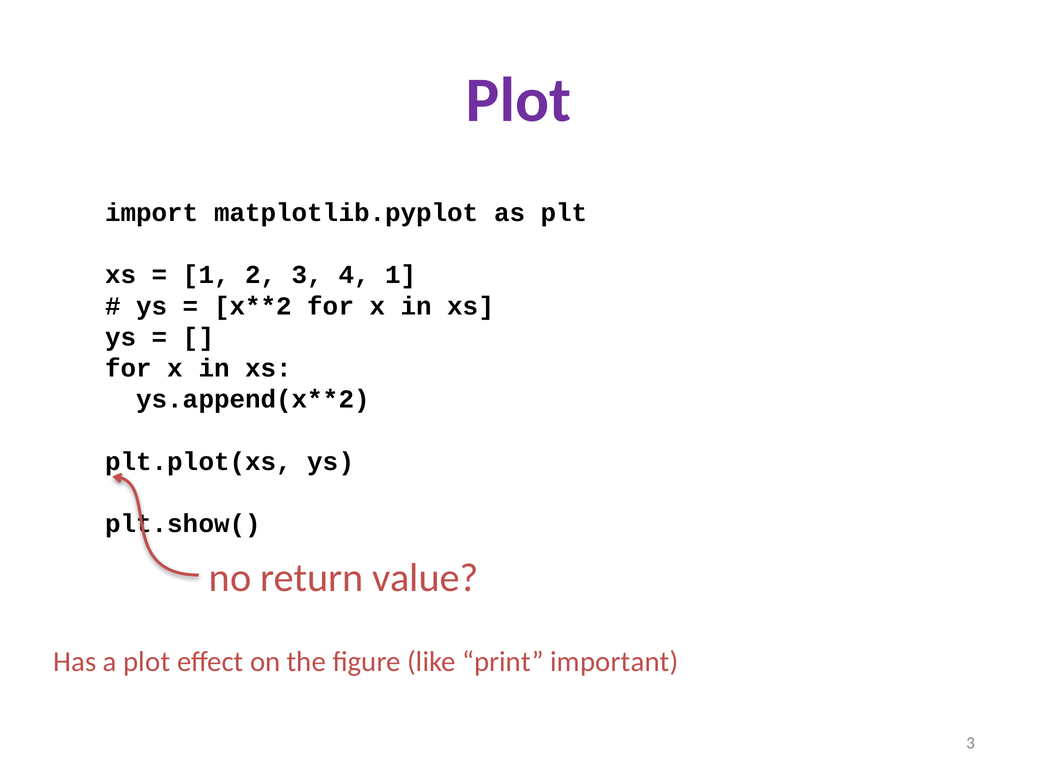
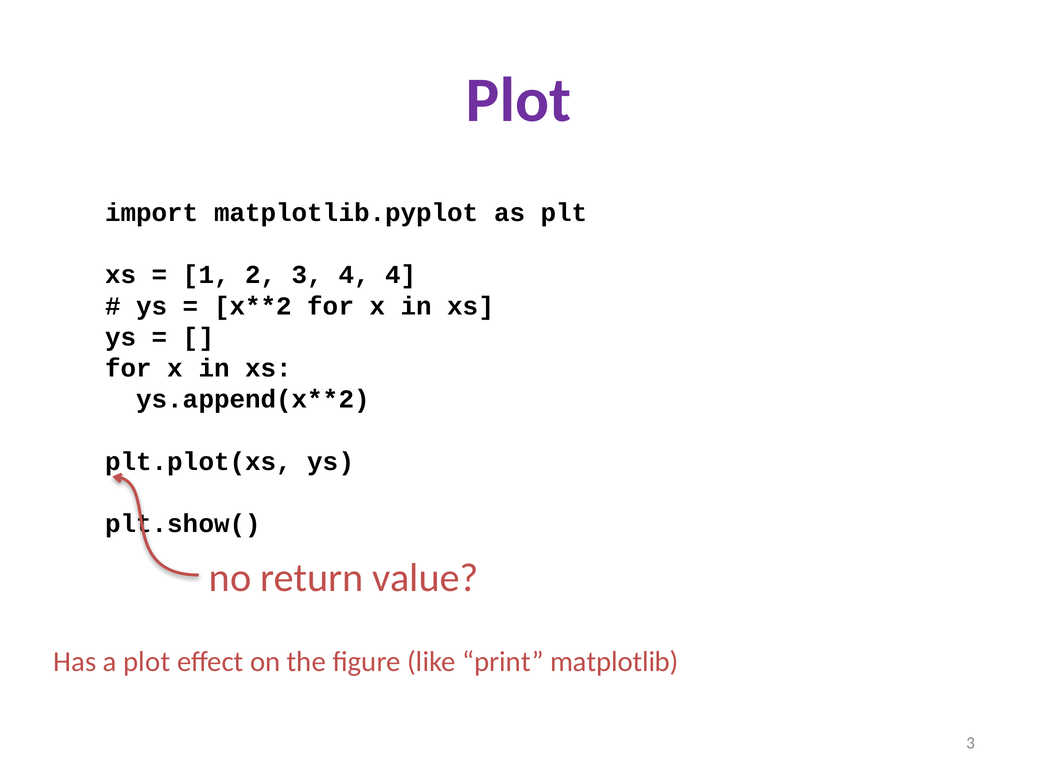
4 1: 1 -> 4 (401, 275)
important: important -> matplotlib (614, 662)
